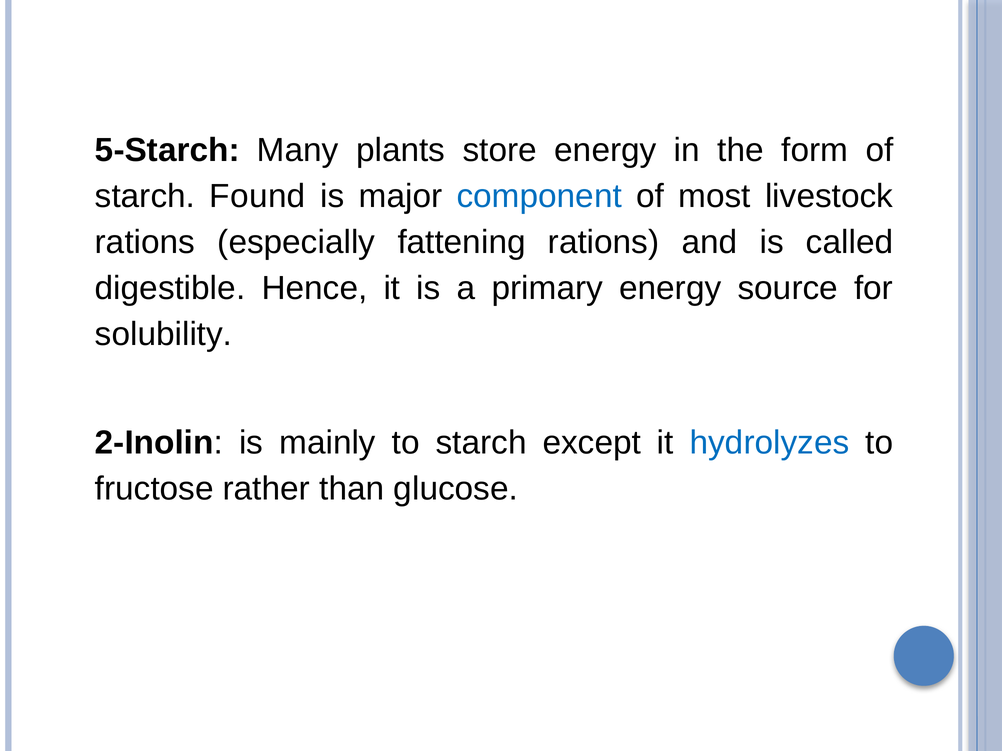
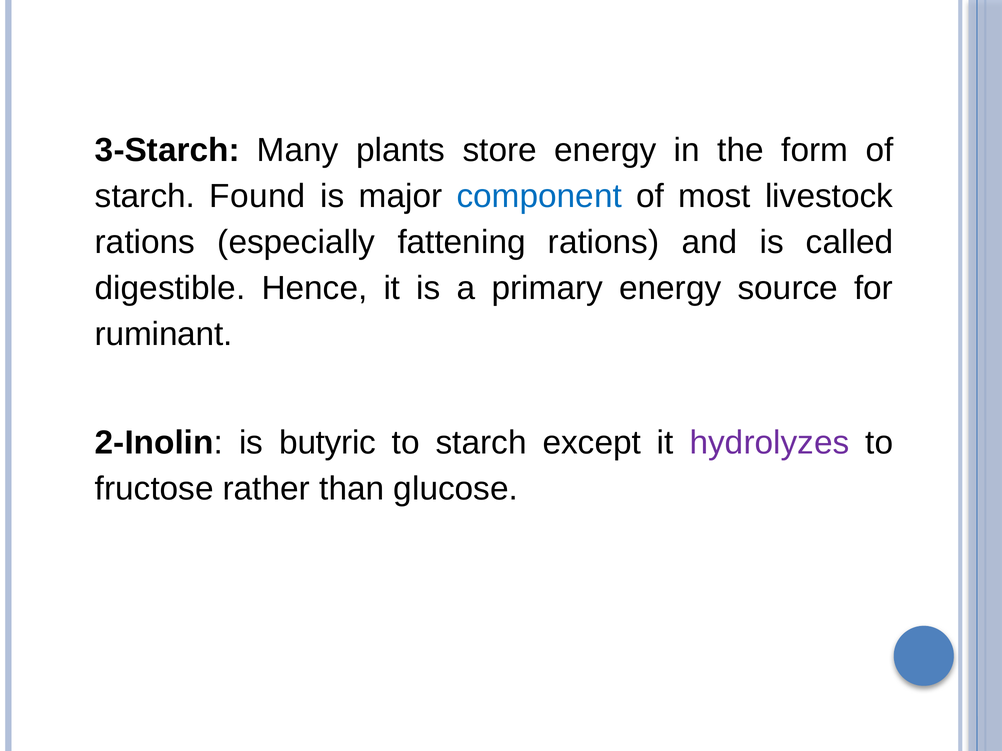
5-Starch: 5-Starch -> 3-Starch (167, 150)
solubility: solubility -> ruminant (164, 334)
mainly: mainly -> butyric (328, 443)
hydrolyzes colour: blue -> purple (769, 443)
